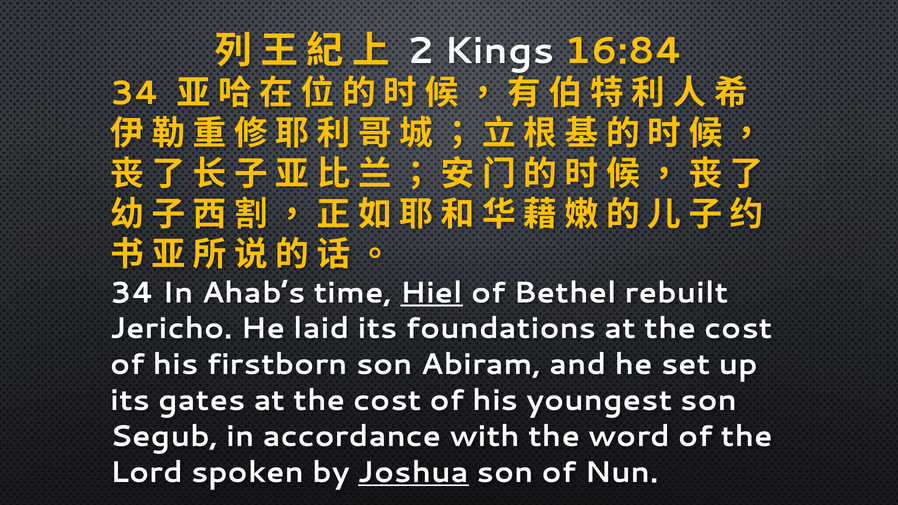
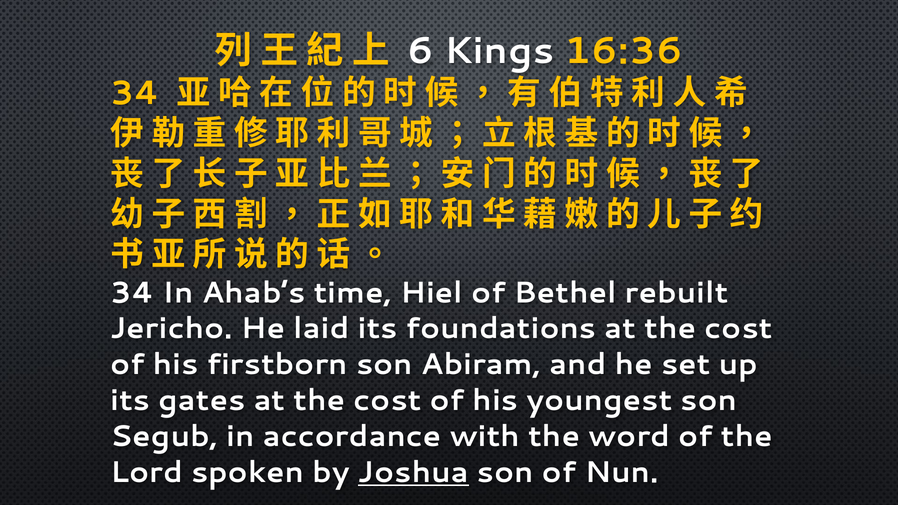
2: 2 -> 6 (421, 51)
16:84: 16:84 -> 16:36 (624, 51)
Hiel underline: present -> none (432, 293)
